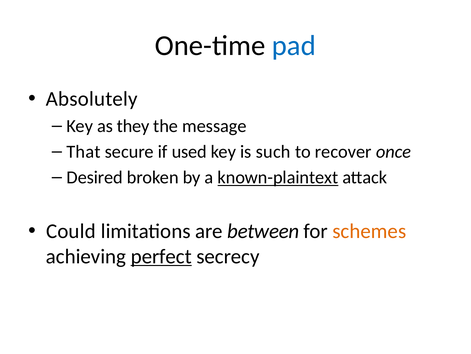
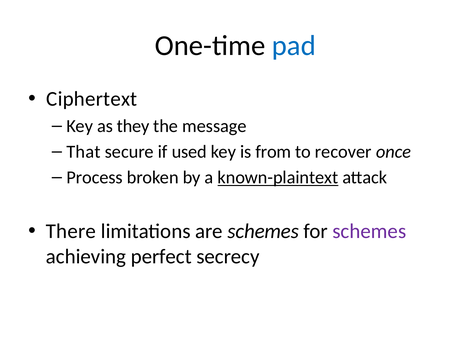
Absolutely: Absolutely -> Ciphertext (92, 99)
such: such -> from (273, 152)
Desired: Desired -> Process (95, 177)
Could: Could -> There (71, 231)
are between: between -> schemes (263, 231)
schemes colour: orange -> purple (369, 231)
perfect underline: present -> none (161, 256)
